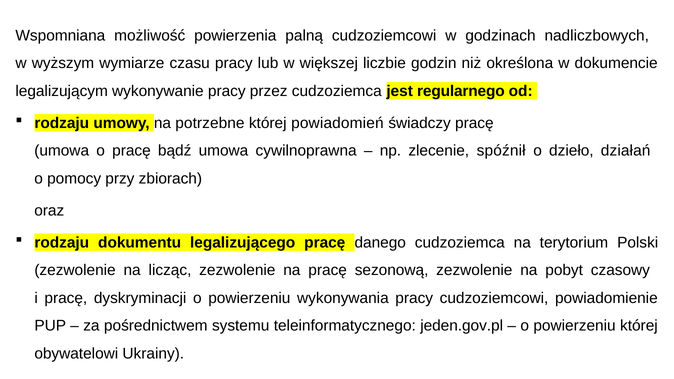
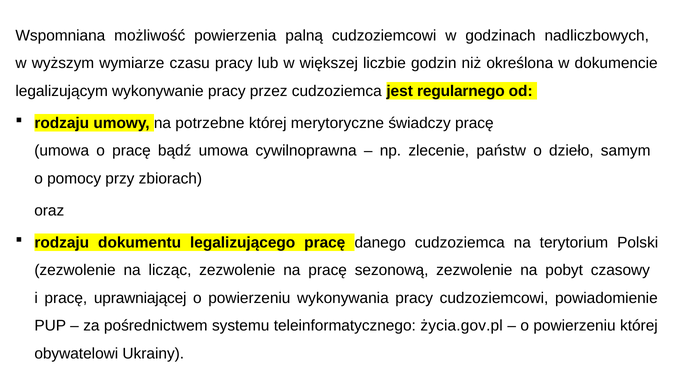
powiadomień: powiadomień -> merytoryczne (337, 123)
spóźnił: spóźnił -> państw (501, 151)
działań: działań -> samym (626, 151)
dyskryminacji: dyskryminacji -> uprawniającej (140, 298)
jeden.gov.pl: jeden.gov.pl -> życia.gov.pl (462, 326)
